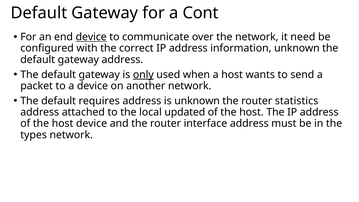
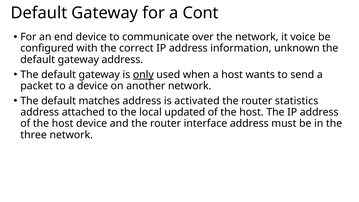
device underline: present -> none (91, 37)
need: need -> voice (303, 37)
requires: requires -> matches (99, 101)
is unknown: unknown -> activated (197, 101)
types: types -> three (34, 135)
